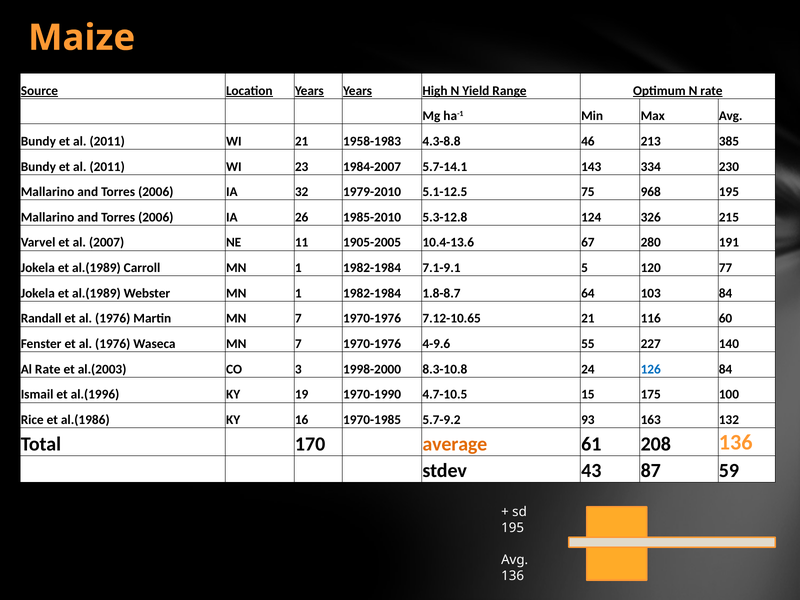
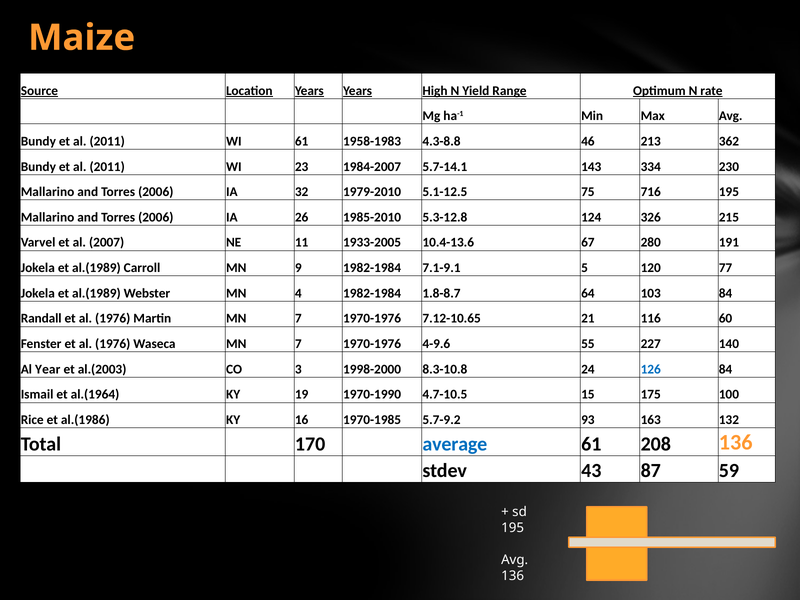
WI 21: 21 -> 61 (302, 141)
385: 385 -> 362 (729, 141)
968: 968 -> 716 (651, 192)
1905-2005: 1905-2005 -> 1933-2005 (372, 243)
Carroll MN 1: 1 -> 9 (298, 268)
Webster MN 1: 1 -> 4 (298, 293)
Al Rate: Rate -> Year (48, 369)
al.(1996: al.(1996 -> al.(1964 (95, 395)
average colour: orange -> blue (455, 444)
